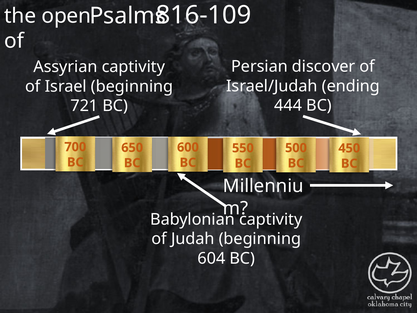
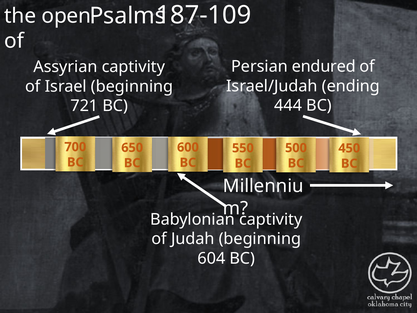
816-109: 816-109 -> 187-109 (203, 15)
discover: discover -> endured (324, 67)
